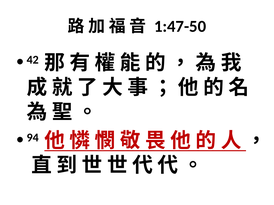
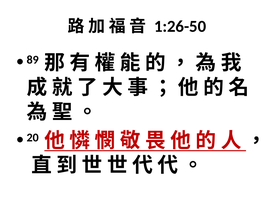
1:47-50: 1:47-50 -> 1:26-50 (180, 27)
42: 42 -> 89 (33, 60)
94: 94 -> 20 (33, 138)
